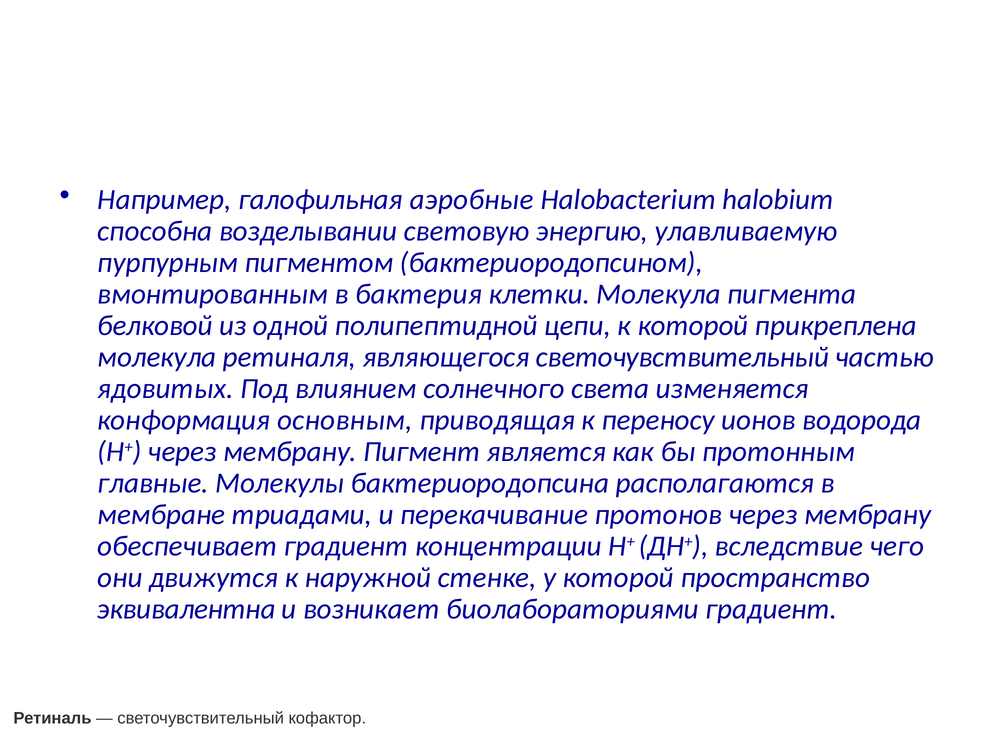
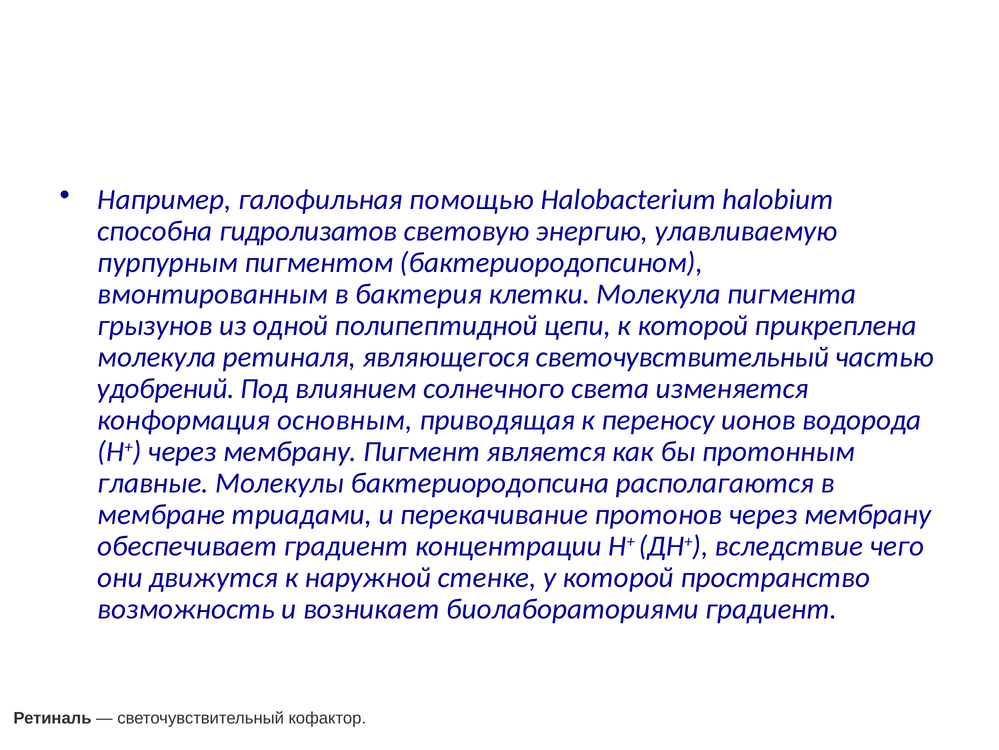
аэробные: аэробные -> помощью (472, 199)
возделывании: возделывании -> гидролизатов (308, 231)
белковой: белковой -> грызунов (155, 325)
ядовитых: ядовитых -> удобрений (166, 388)
эквивалентна: эквивалентна -> возможность (186, 608)
